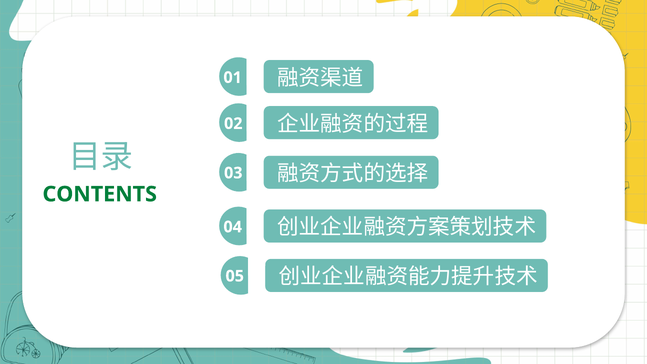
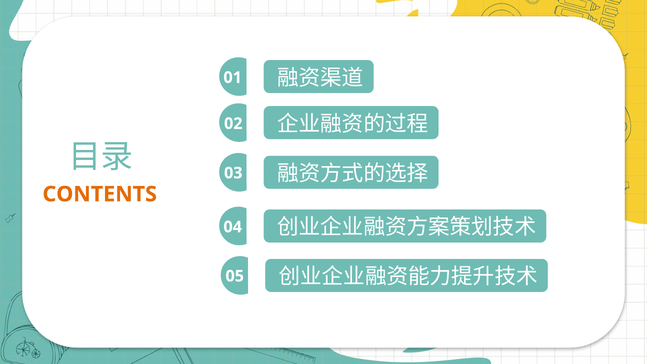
CONTENTS colour: green -> orange (100, 194)
